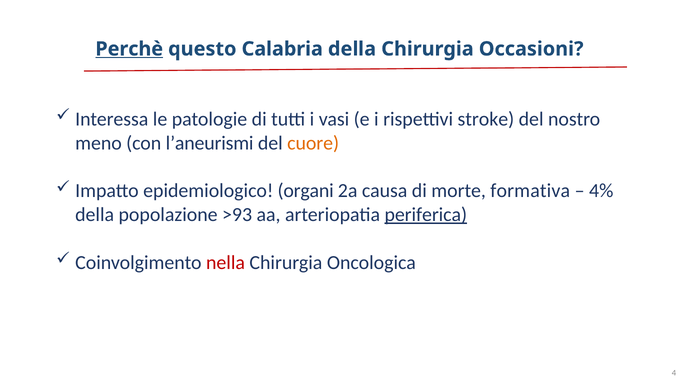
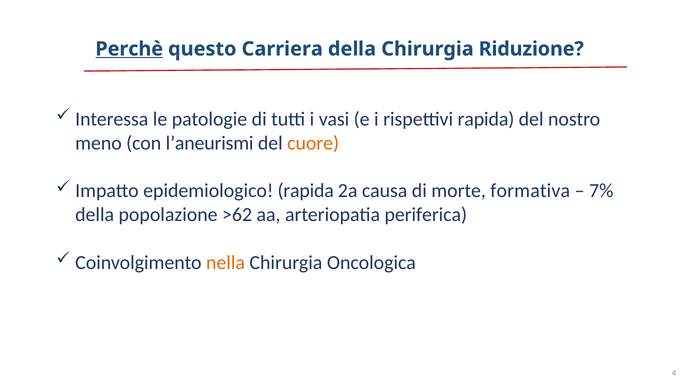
Calabria: Calabria -> Carriera (282, 49)
Occasioni: Occasioni -> Riduzione (531, 49)
rispettivi stroke: stroke -> rapida (486, 119)
epidemiologico organi: organi -> rapida (306, 191)
4%: 4% -> 7% (601, 191)
>93: >93 -> >62 (237, 215)
periferica underline: present -> none (426, 215)
nella colour: red -> orange (226, 262)
